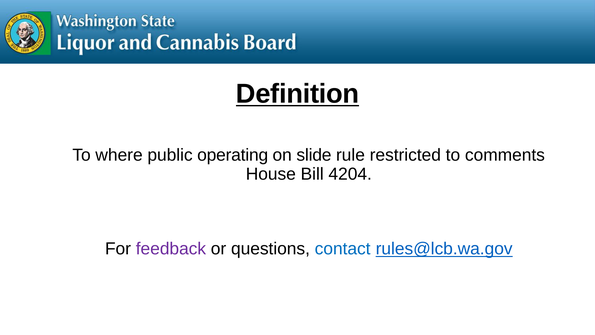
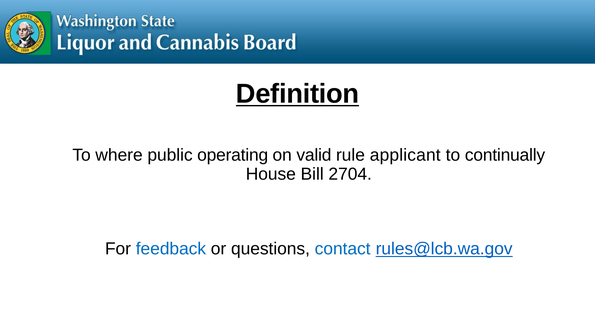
slide: slide -> valid (314, 155)
restricted: restricted -> applicant (405, 155)
comments: comments -> continually (505, 155)
4204: 4204 -> 2704 (350, 174)
feedback colour: purple -> blue (171, 249)
